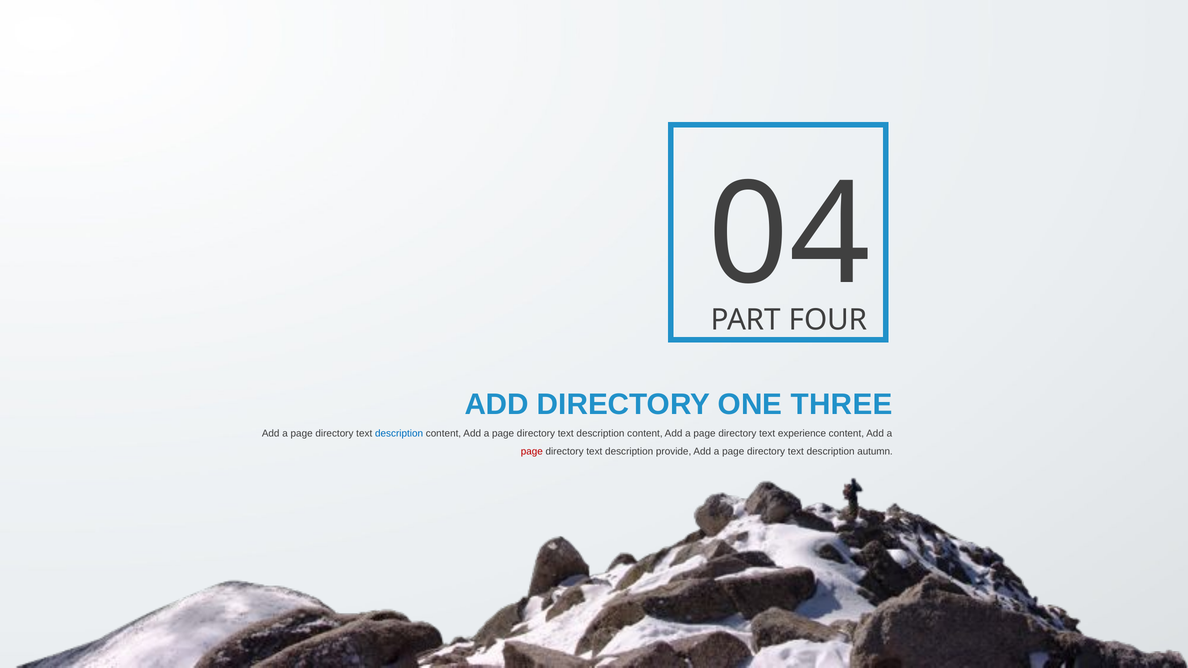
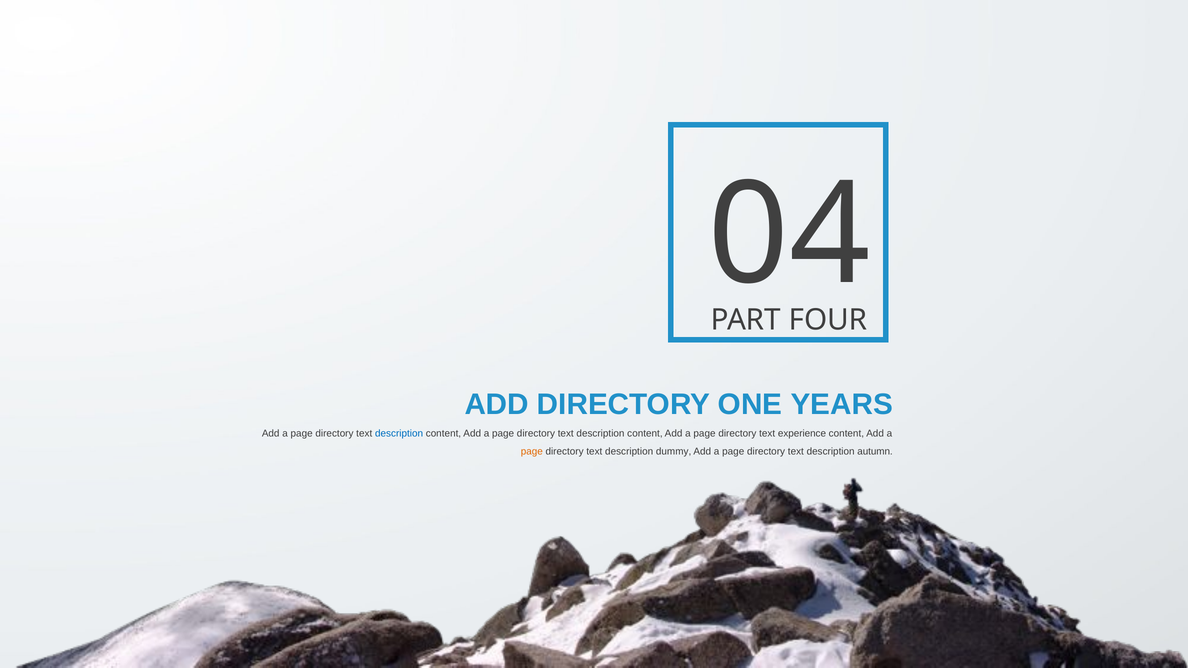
THREE: THREE -> YEARS (842, 405)
page colour: red -> orange (532, 452)
provide: provide -> dummy (674, 452)
